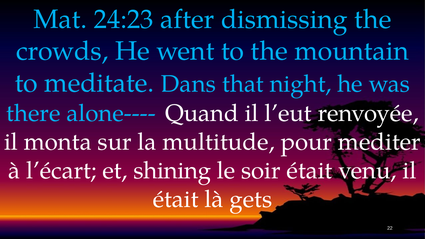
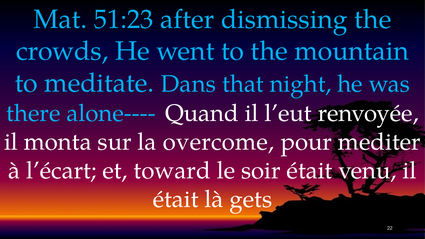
24:23: 24:23 -> 51:23 (124, 19)
multitude: multitude -> overcome (219, 142)
shining: shining -> toward (172, 171)
